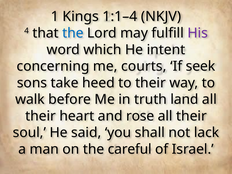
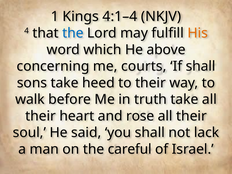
1:1–4: 1:1–4 -> 4:1–4 (120, 16)
His colour: purple -> orange (198, 33)
intent: intent -> above (166, 50)
If seek: seek -> shall (201, 66)
truth land: land -> take (184, 99)
